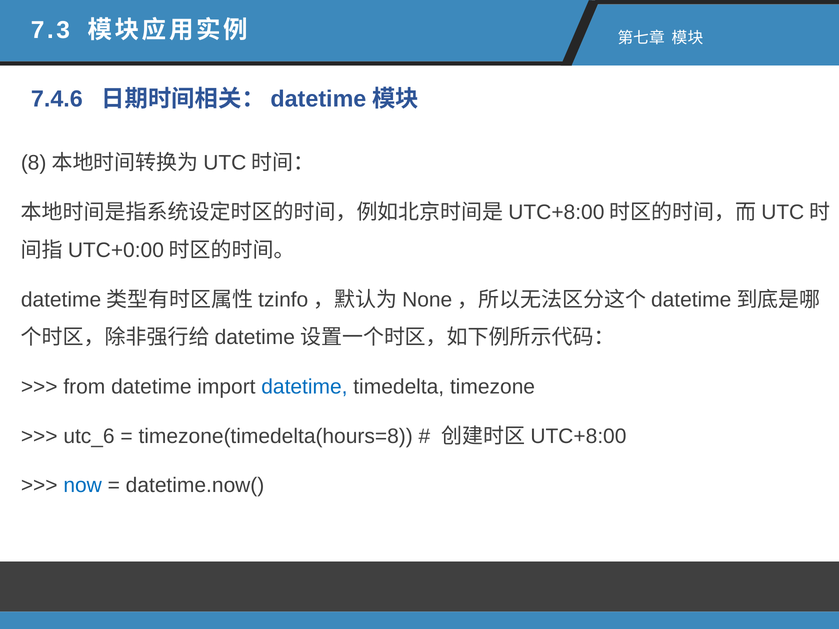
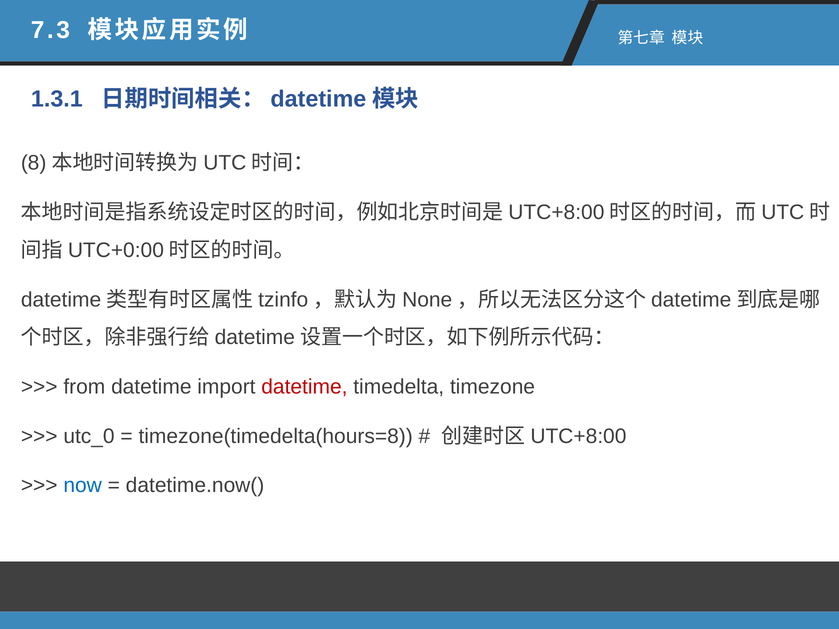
7.4.6: 7.4.6 -> 1.3.1 (57, 99)
datetime colour: blue -> red (304, 387)
utc_6: utc_6 -> utc_0 (89, 436)
